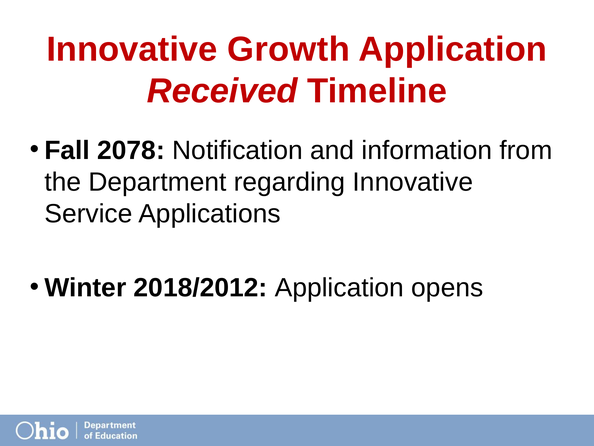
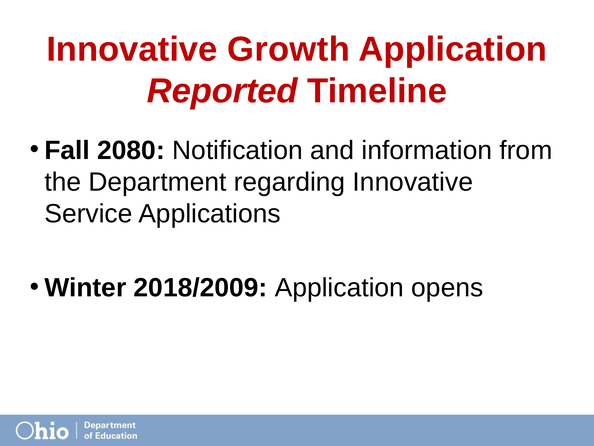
Received: Received -> Reported (222, 91)
2078: 2078 -> 2080 (131, 150)
2018/2012: 2018/2012 -> 2018/2009 (200, 287)
